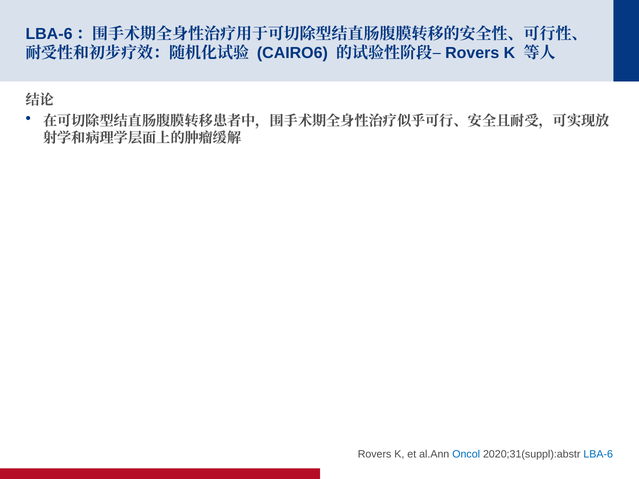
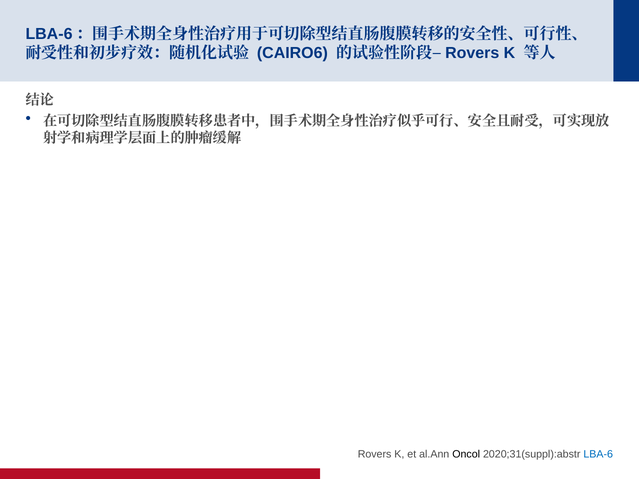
Oncol colour: blue -> black (466, 454)
